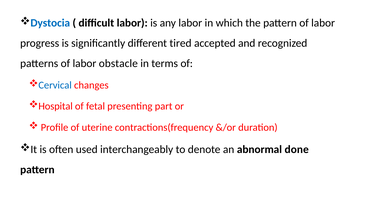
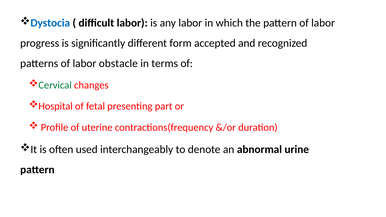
tired: tired -> form (181, 43)
Cervical colour: blue -> green (55, 85)
done: done -> urine (297, 150)
